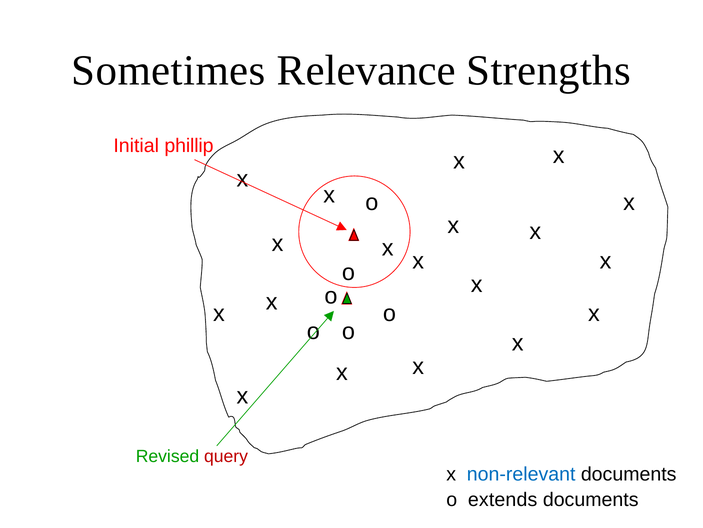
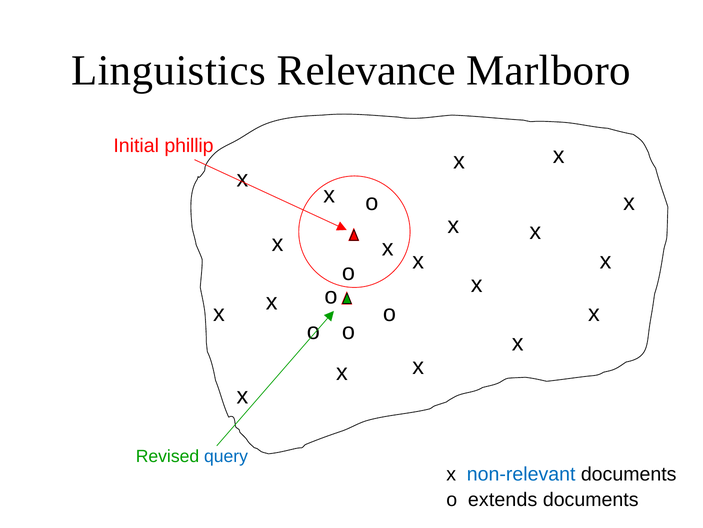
Sometimes: Sometimes -> Linguistics (168, 70)
Strengths: Strengths -> Marlboro (549, 70)
query colour: red -> blue (226, 456)
